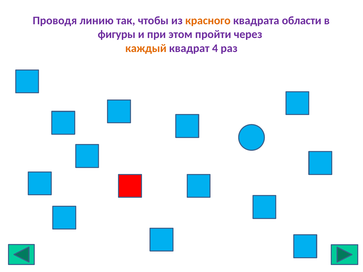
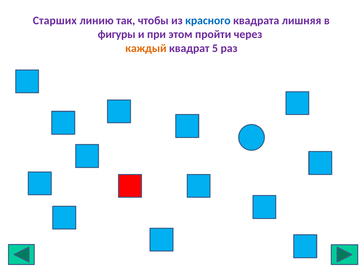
Проводя: Проводя -> Старших (55, 20)
красного colour: orange -> blue (208, 20)
области: области -> лишняя (302, 20)
4: 4 -> 5 (215, 48)
